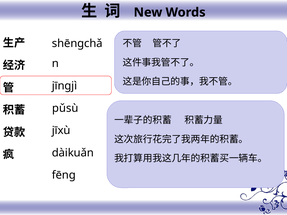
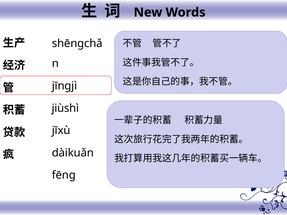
pǔsù: pǔsù -> jiùshì (65, 108)
